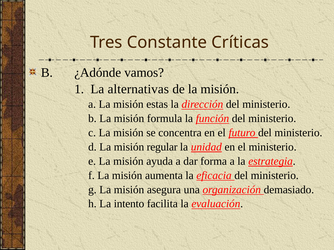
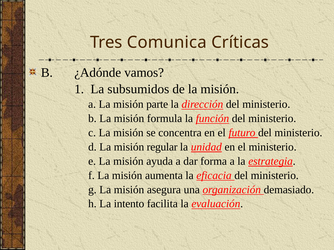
Constante: Constante -> Comunica (167, 42)
alternativas: alternativas -> subsumidos (138, 89)
estas: estas -> parte (157, 105)
